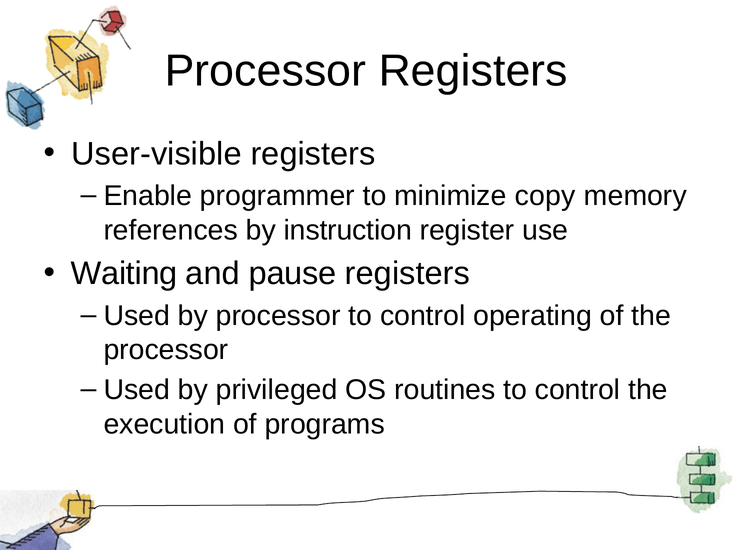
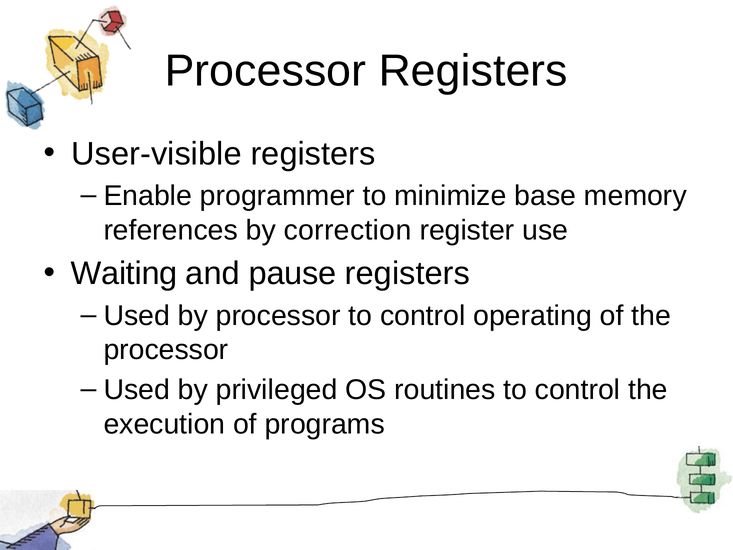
copy: copy -> base (545, 196)
instruction: instruction -> correction (348, 230)
